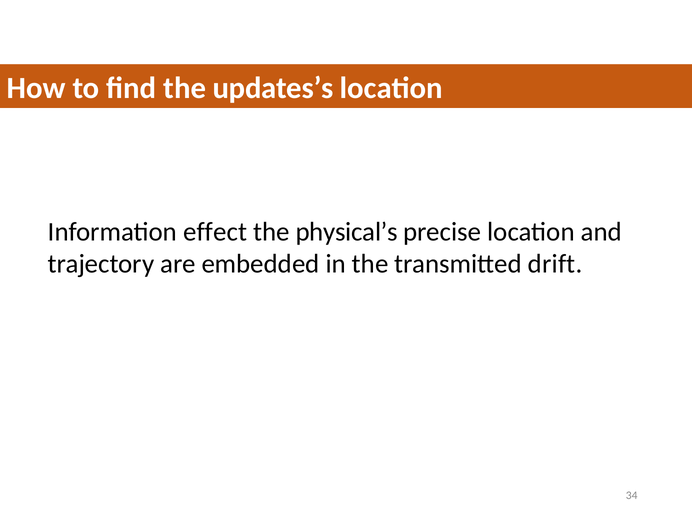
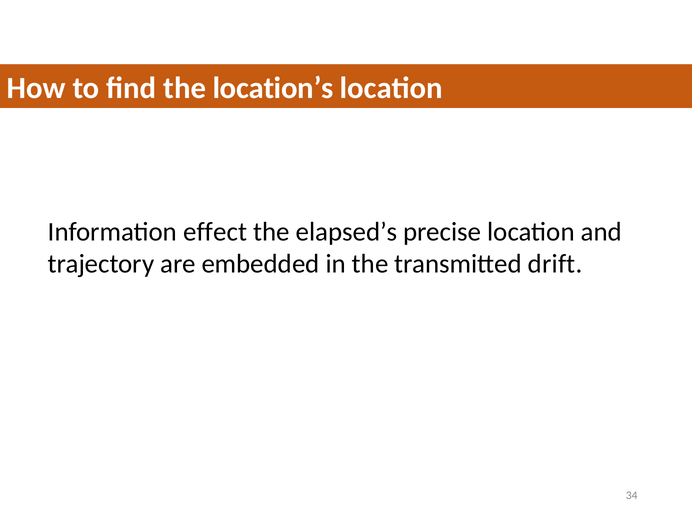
updates’s: updates’s -> location’s (273, 88)
physical’s: physical’s -> elapsed’s (347, 232)
